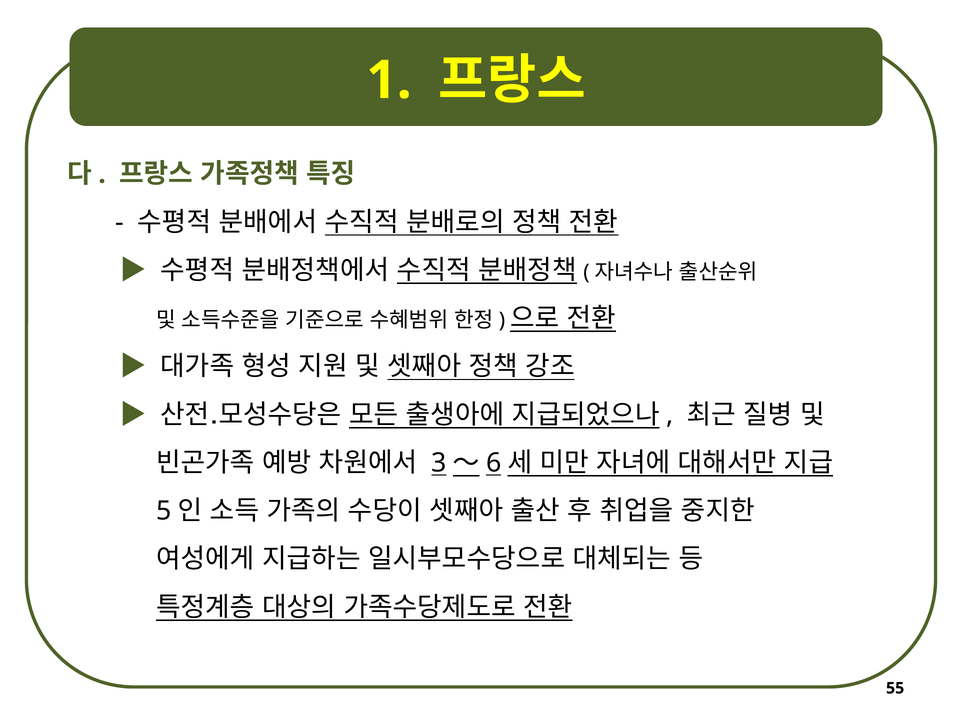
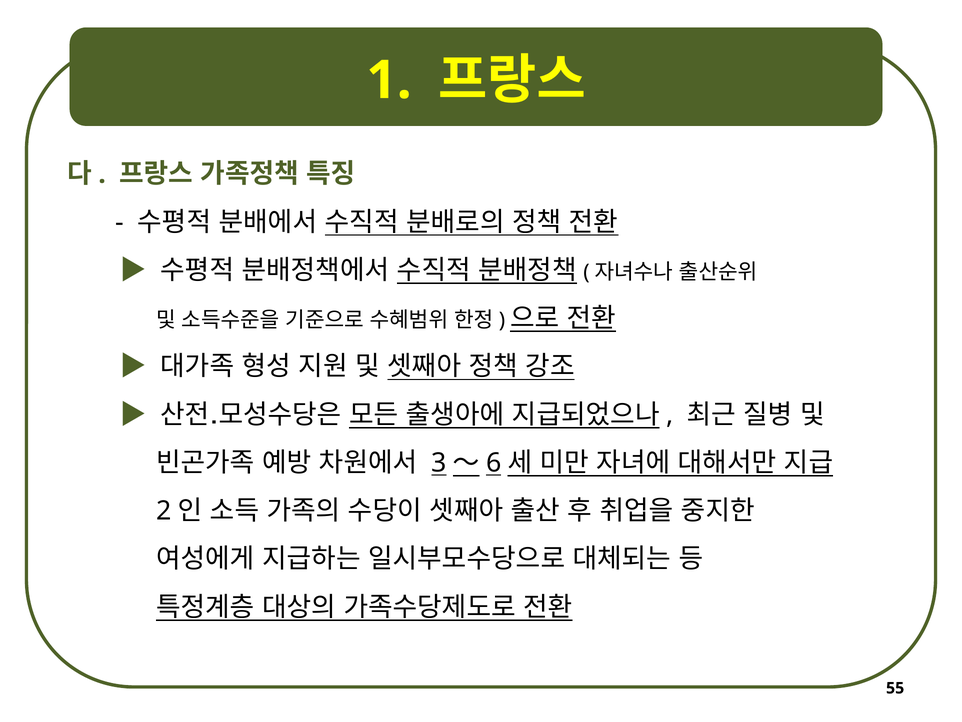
5: 5 -> 2 (164, 511)
